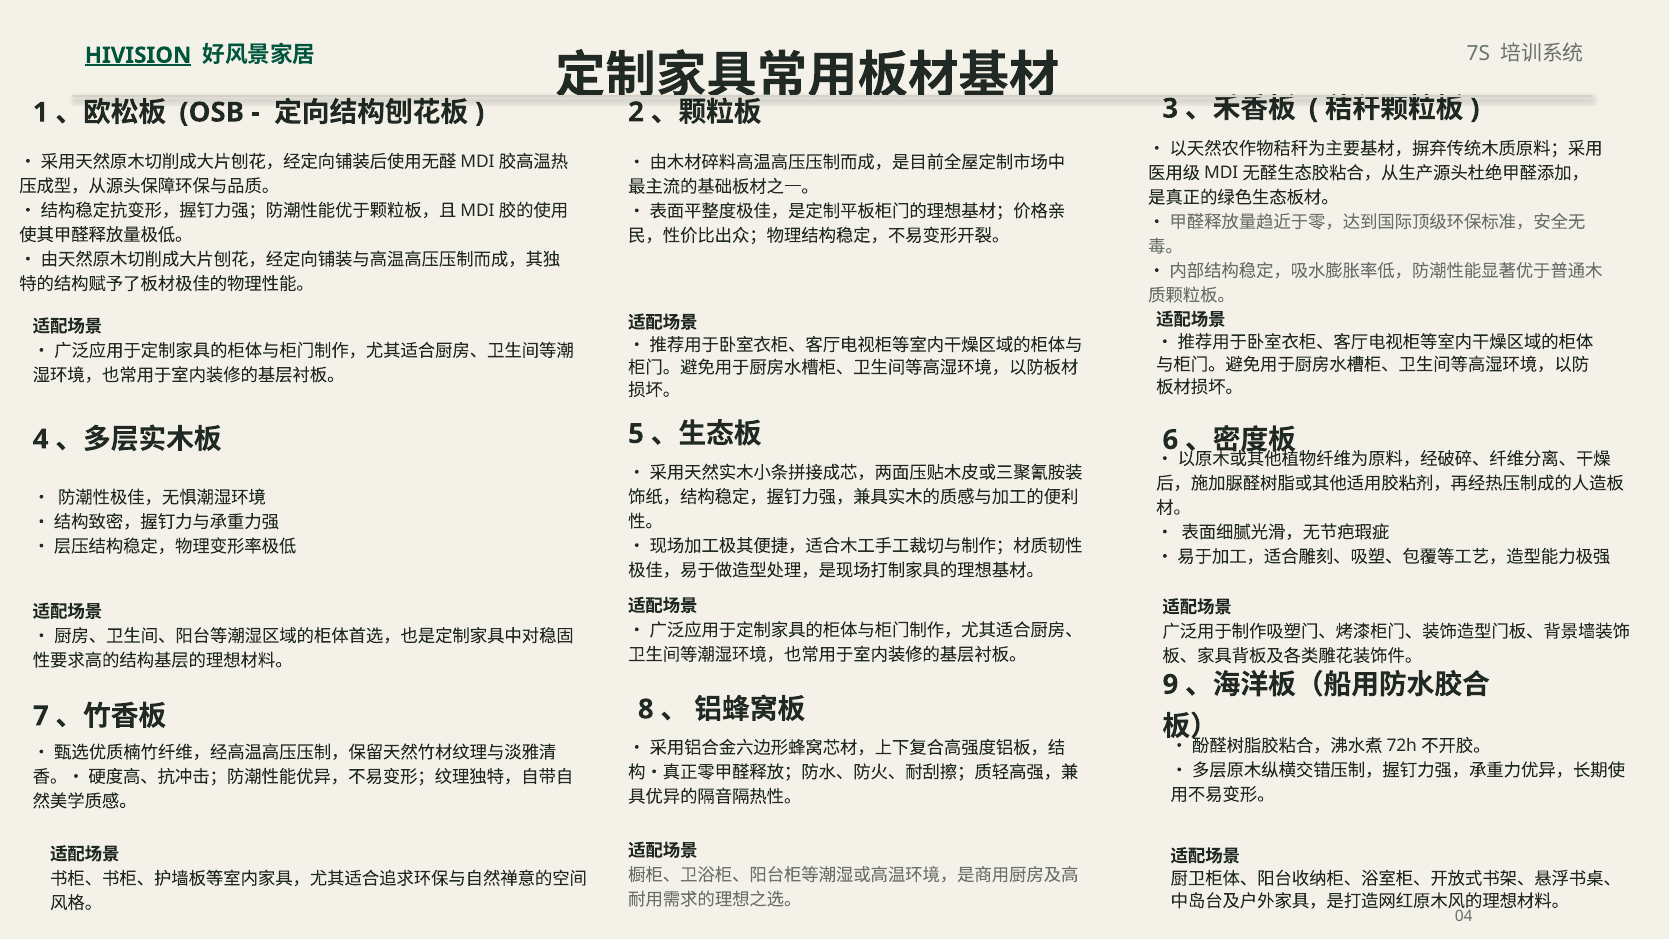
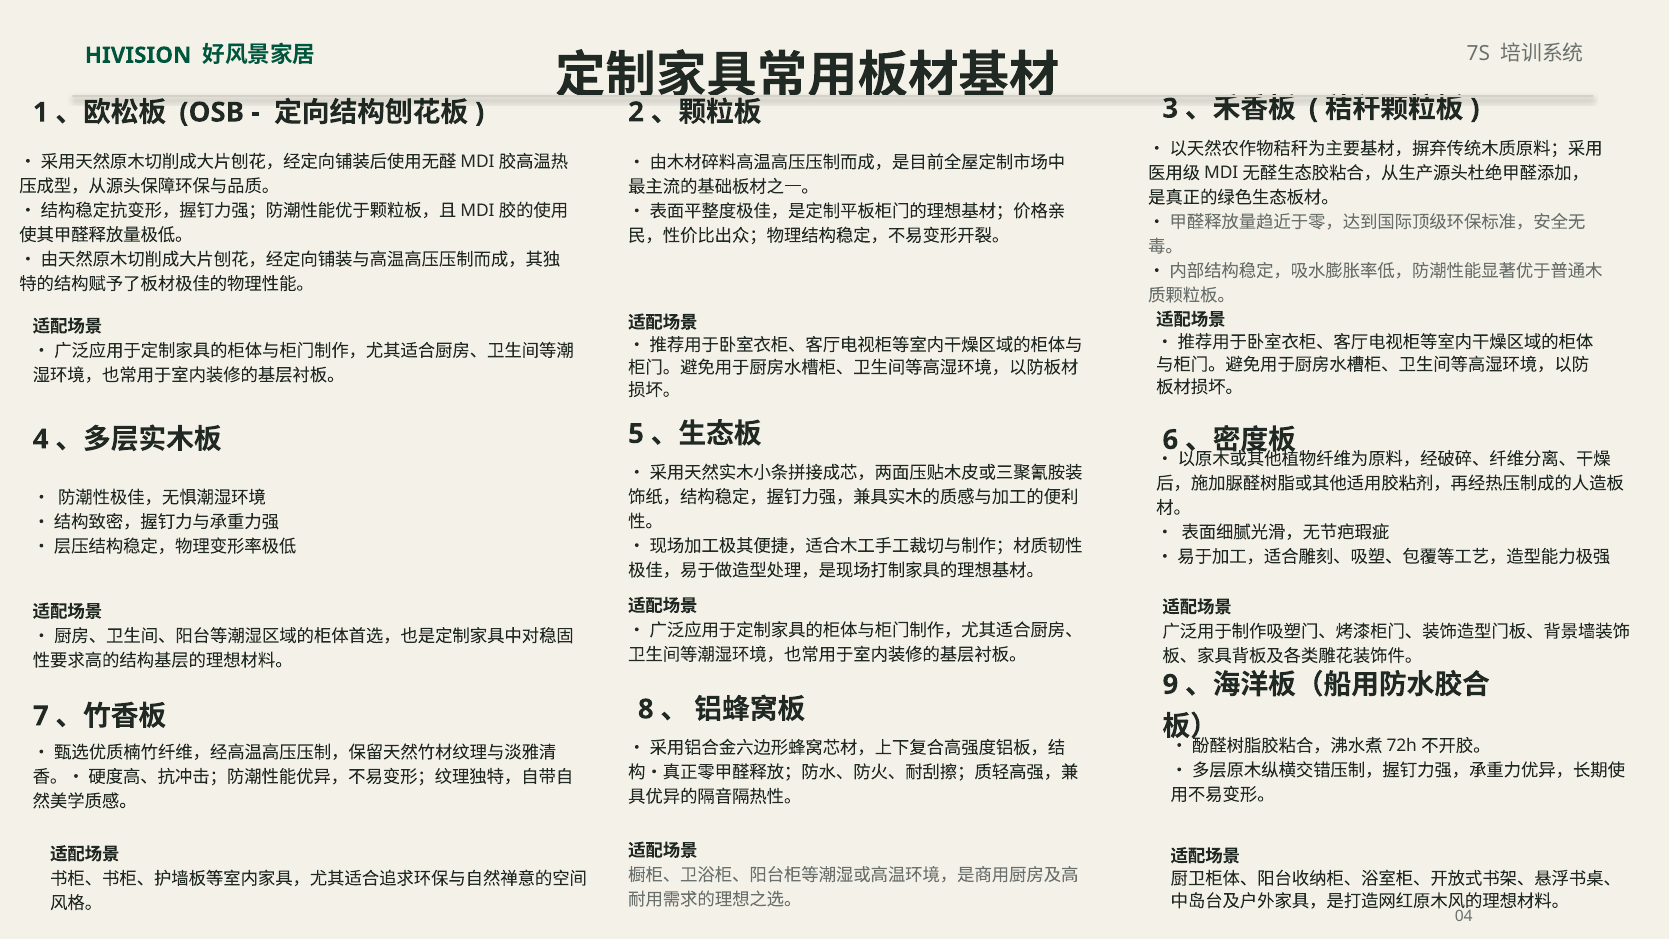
HIVISION underline: present -> none (138, 55)
